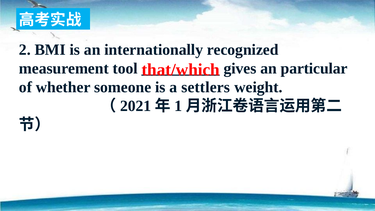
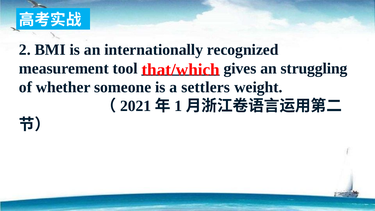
particular: particular -> struggling (314, 68)
